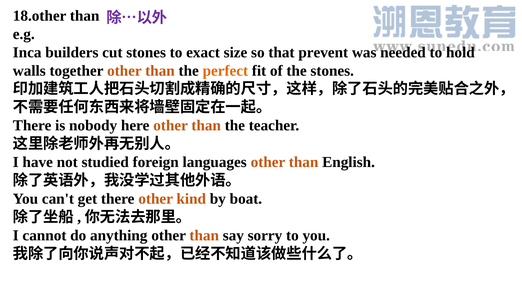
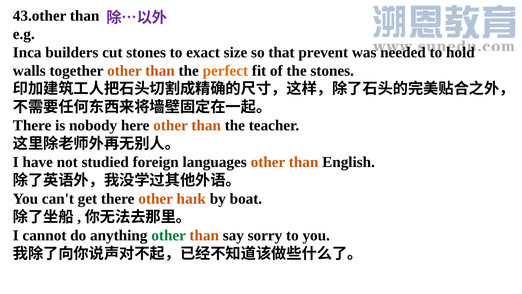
18.other: 18.other -> 43.other (40, 16)
kind: kind -> haɪk (191, 199)
other colour: black -> green (169, 235)
